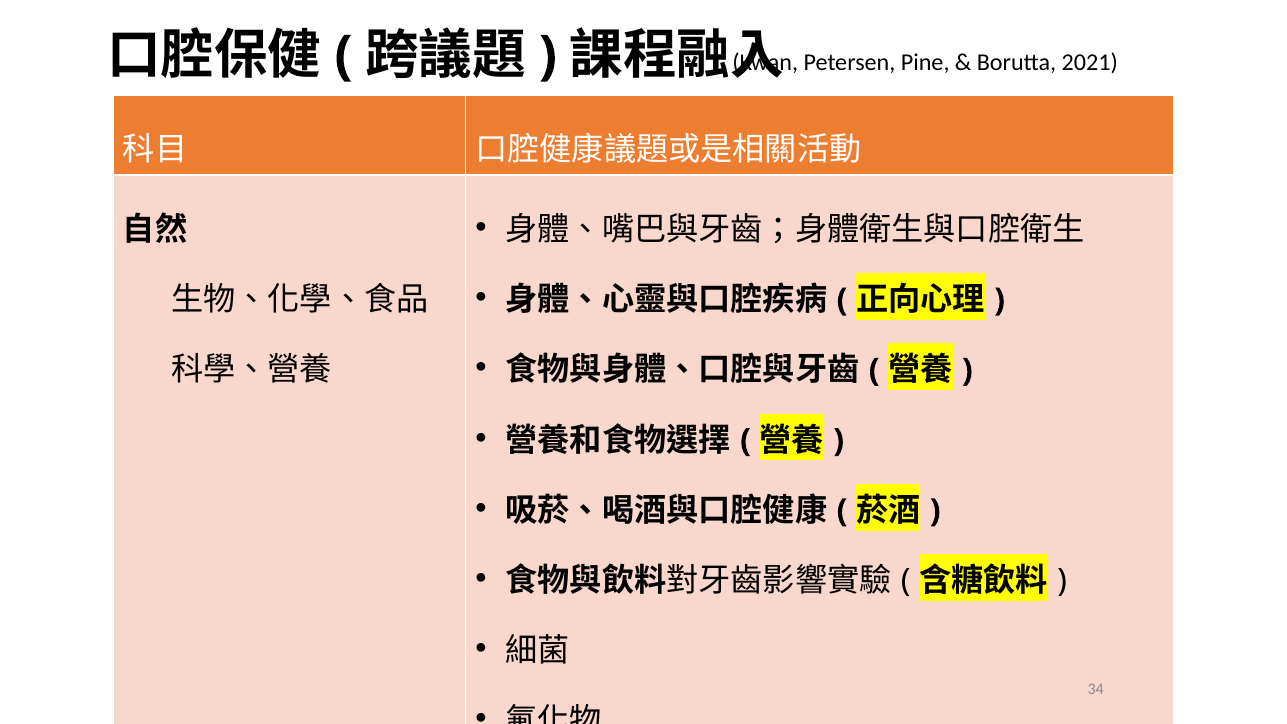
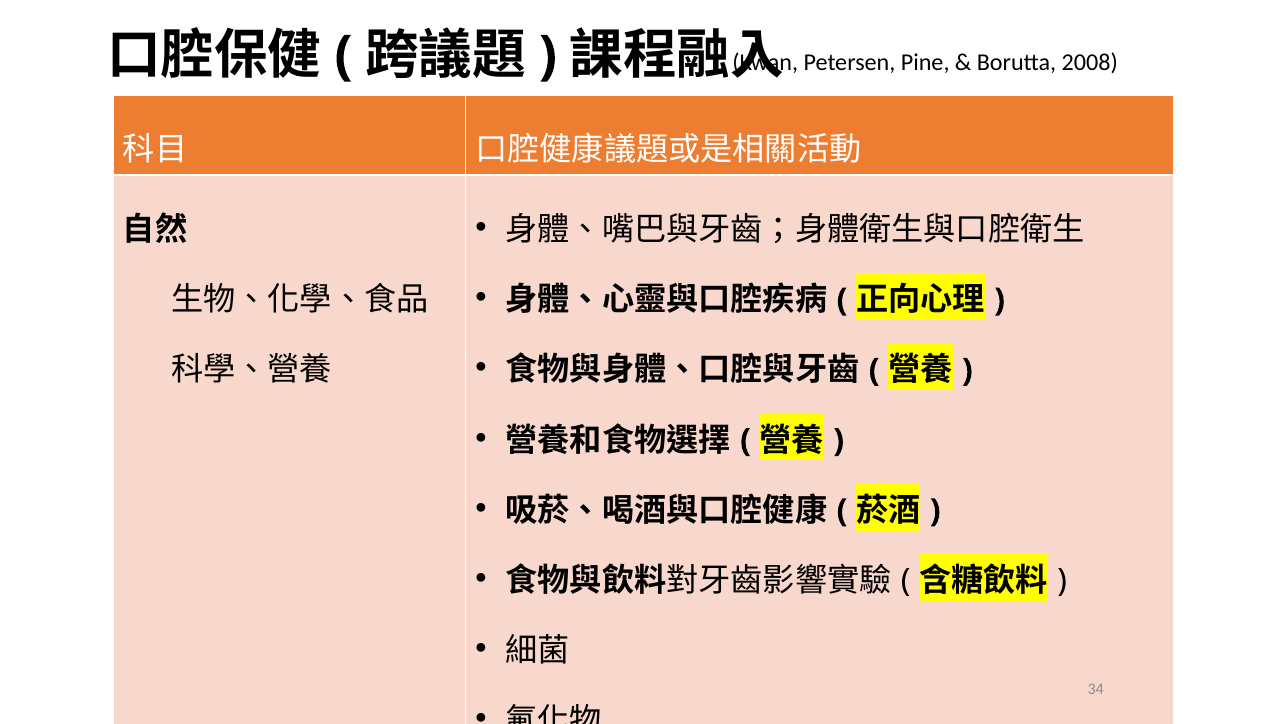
2021: 2021 -> 2008 (1090, 63)
